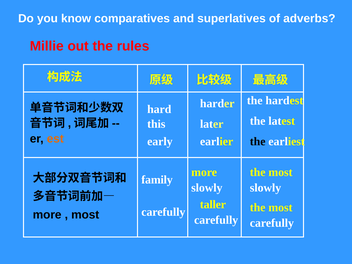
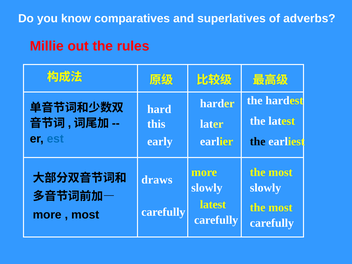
est colour: orange -> blue (55, 139)
family: family -> draws (157, 180)
taller: taller -> latest (213, 205)
